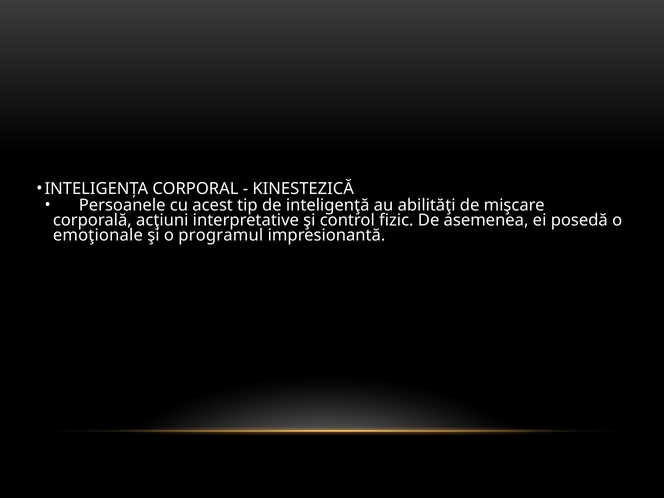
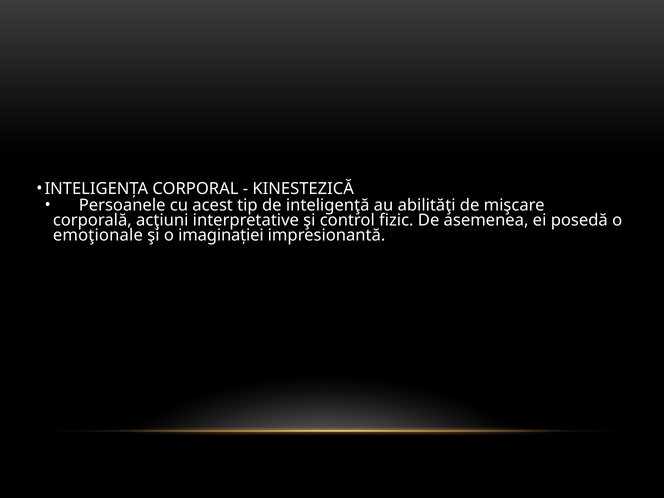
programul: programul -> imaginației (221, 235)
